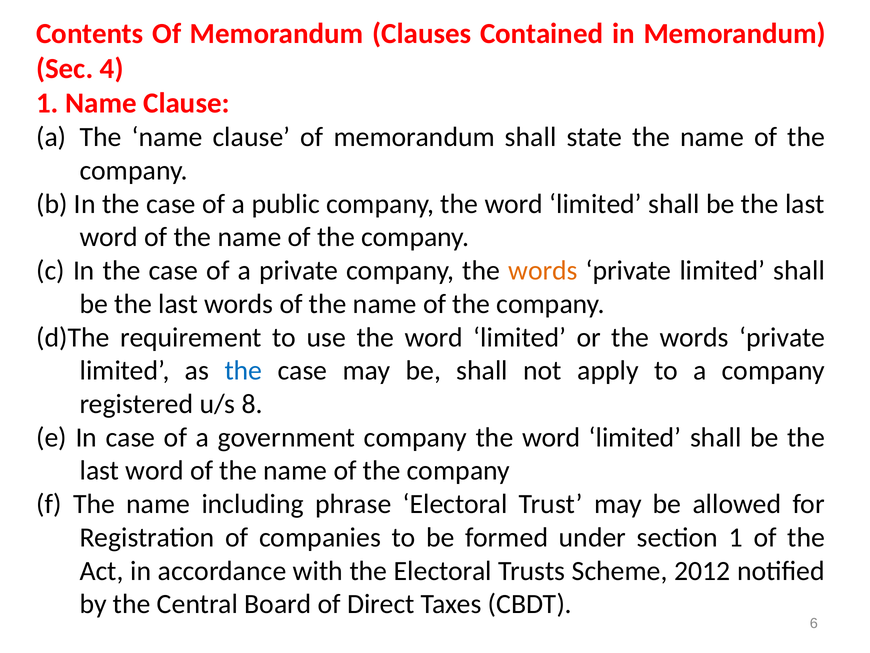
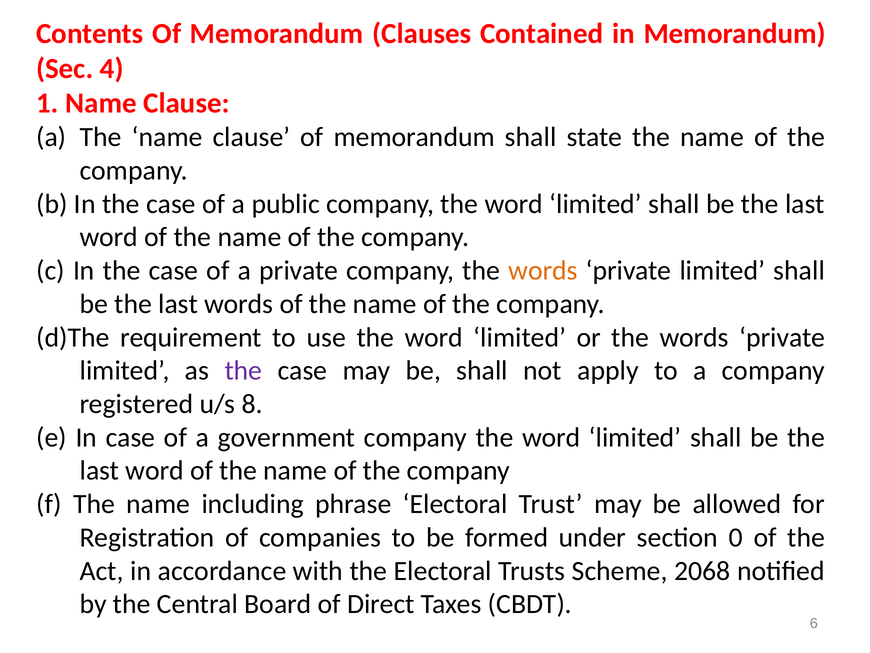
the colour: blue -> purple (243, 370)
section 1: 1 -> 0 (736, 537)
2012: 2012 -> 2068 (702, 570)
